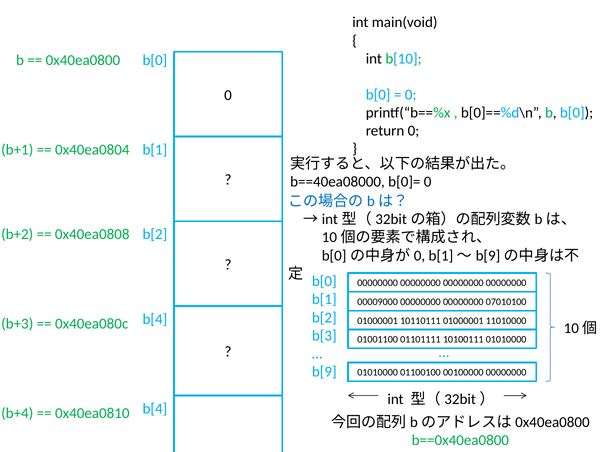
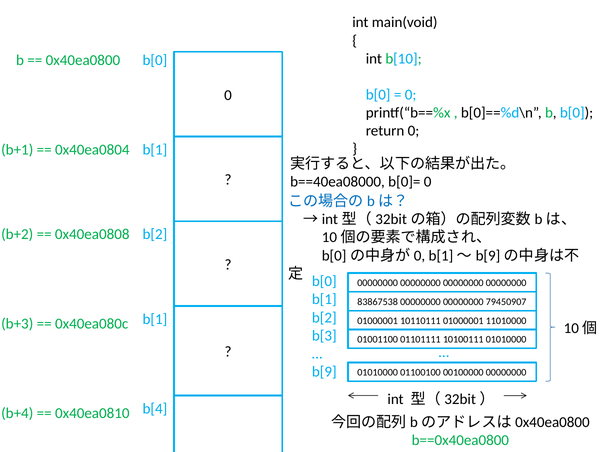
00009000: 00009000 -> 83867538 (378, 302)
07010100: 07010100 -> 79450907 (506, 302)
b[4: b[4 -> b[1 (155, 319)
